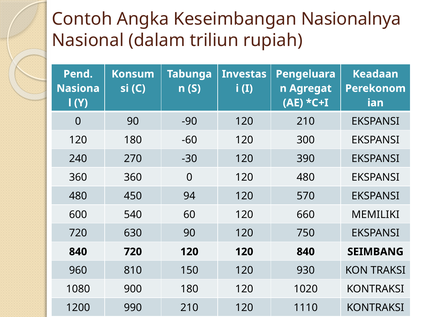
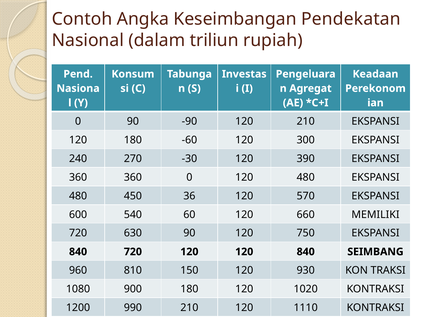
Nasionalnya: Nasionalnya -> Pendekatan (351, 19)
94: 94 -> 36 (189, 196)
